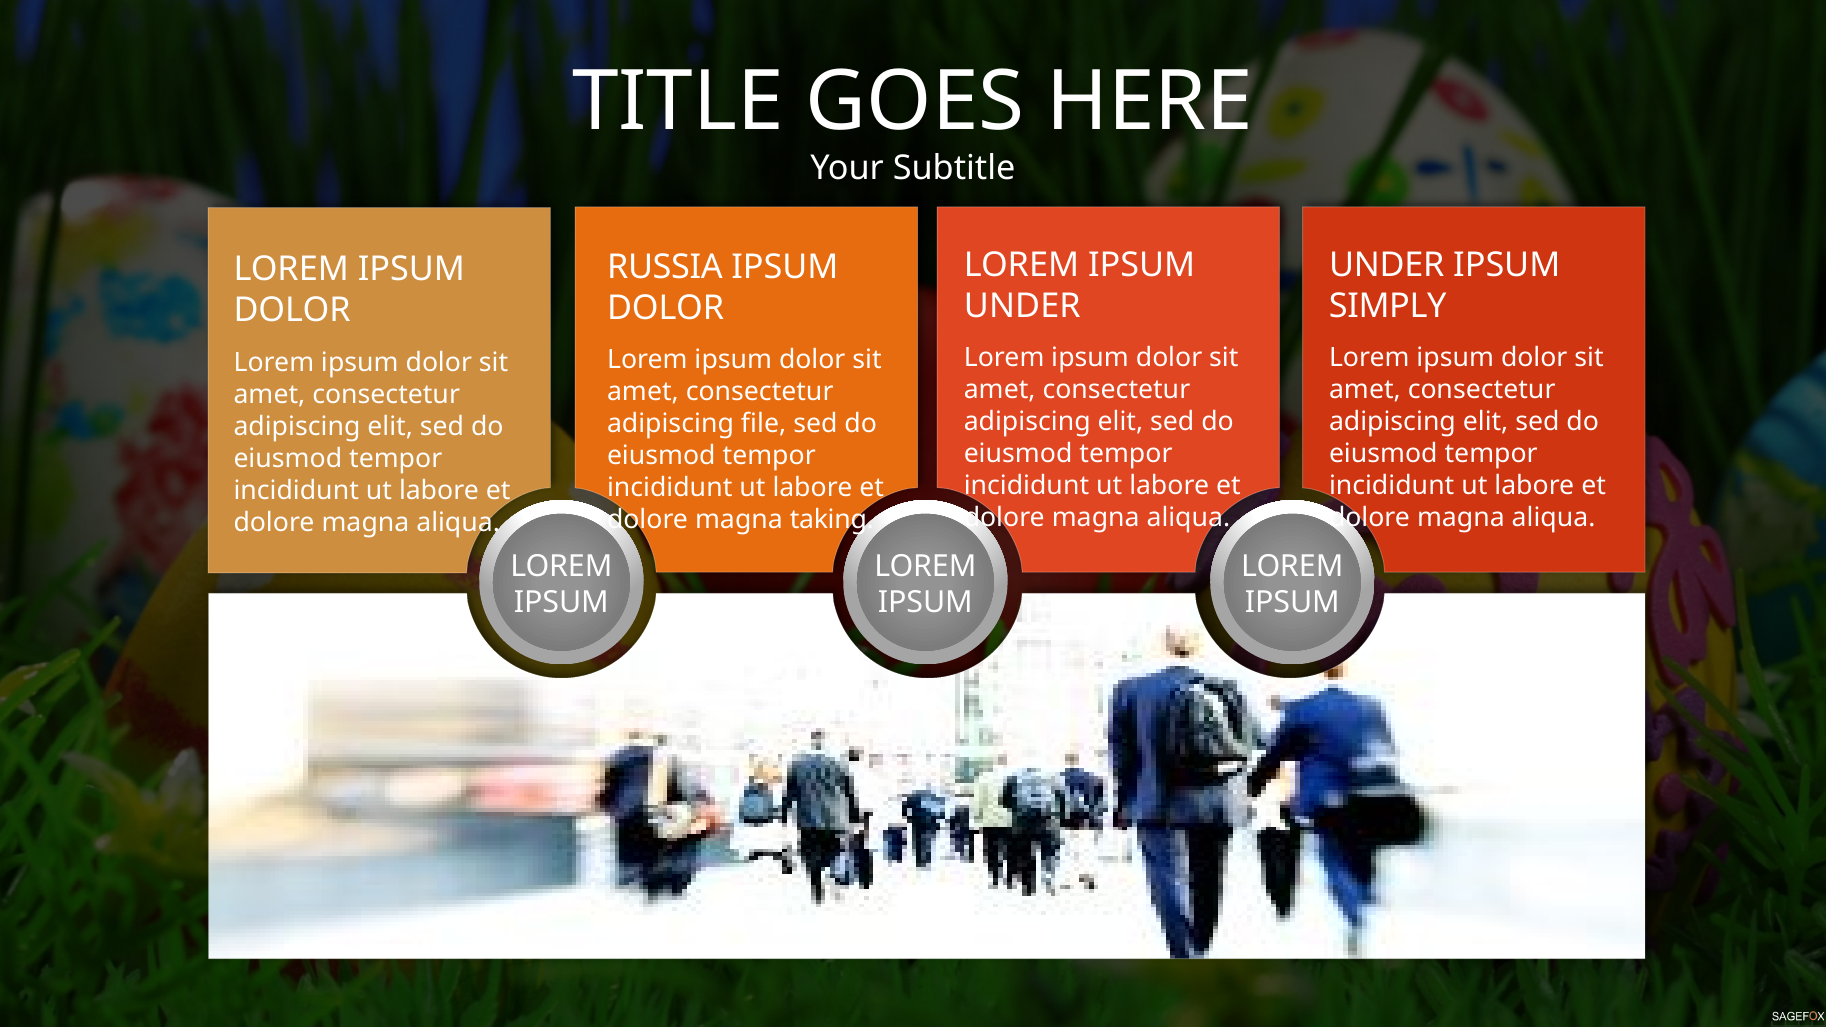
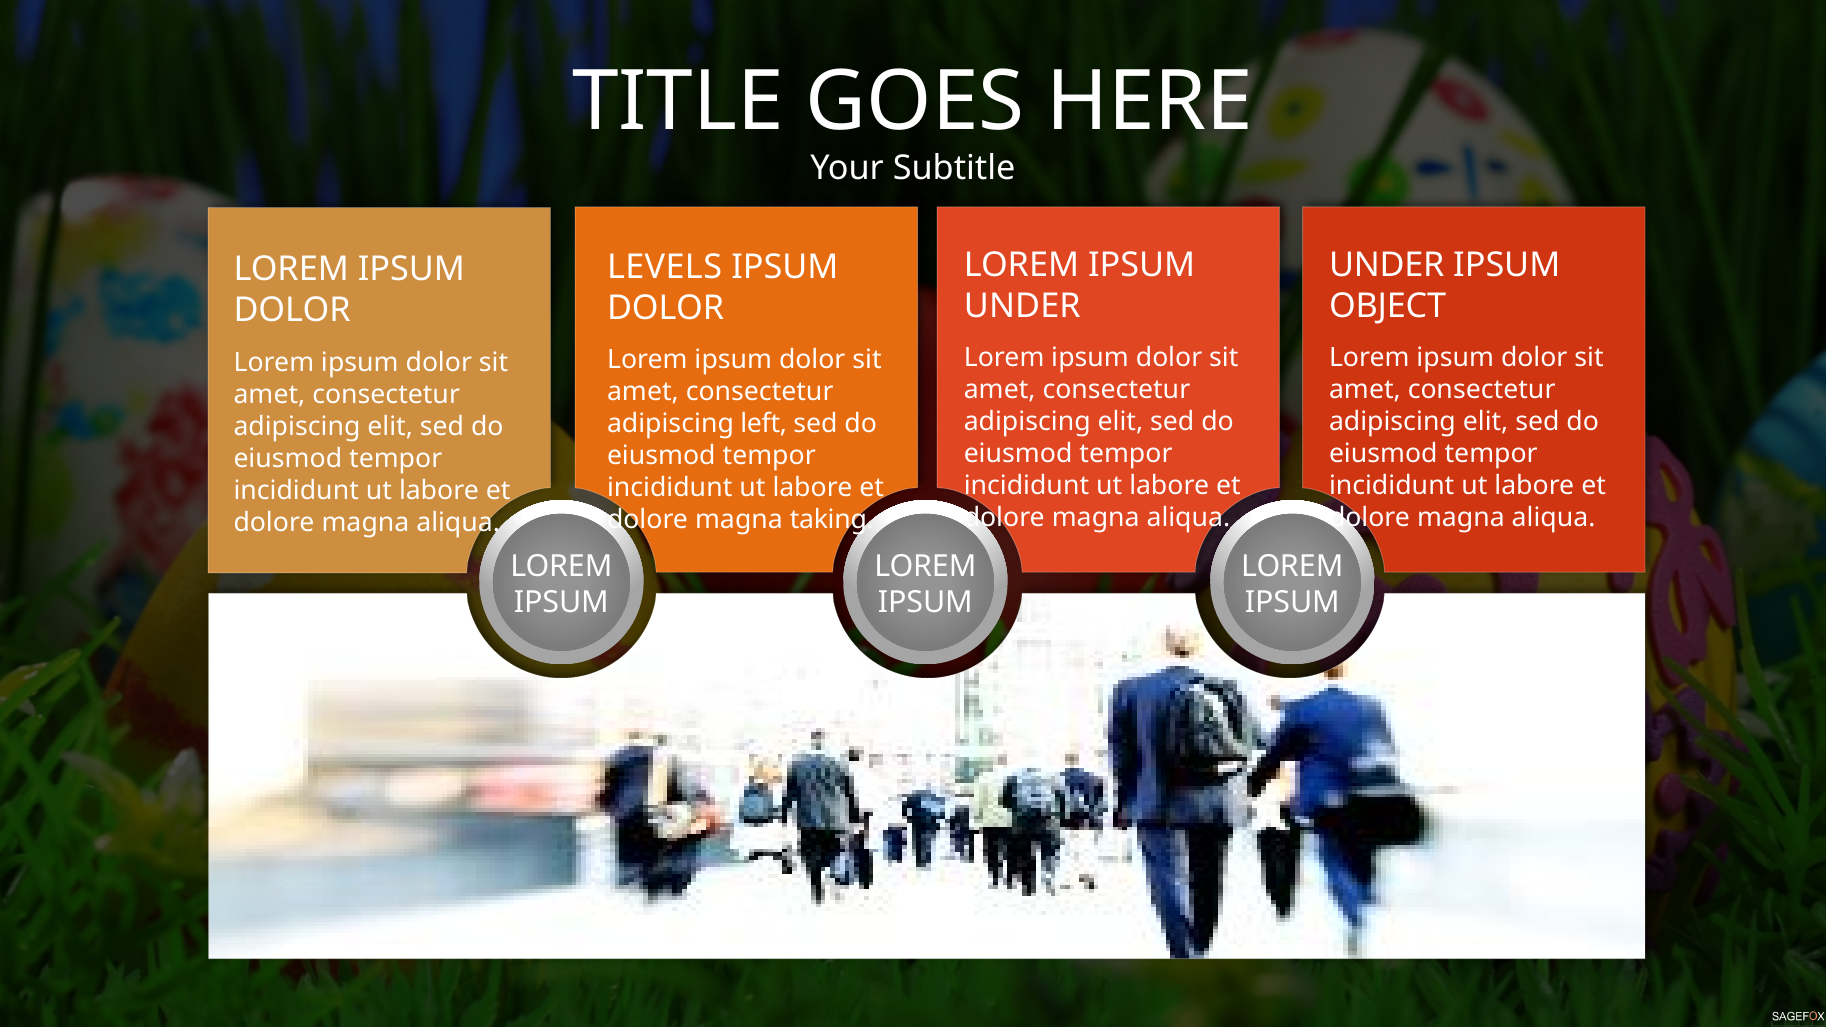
RUSSIA: RUSSIA -> LEVELS (665, 267)
SIMPLY: SIMPLY -> OBJECT (1388, 306)
file: file -> left (764, 424)
